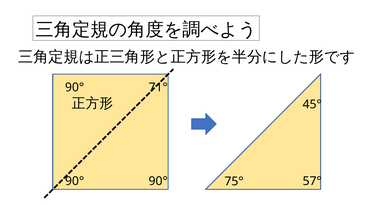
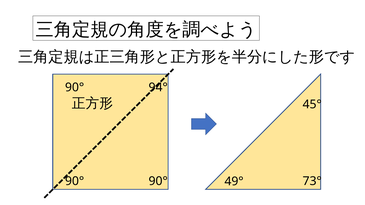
71°: 71° -> 94° (158, 88)
57°: 57° -> 73° (312, 181)
75°: 75° -> 49° (234, 182)
